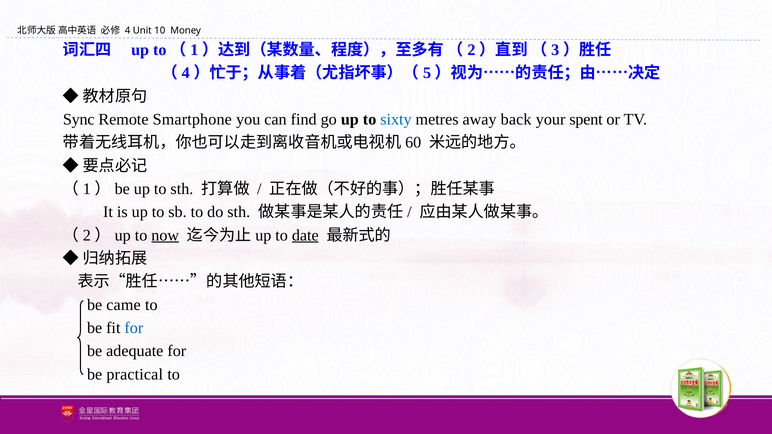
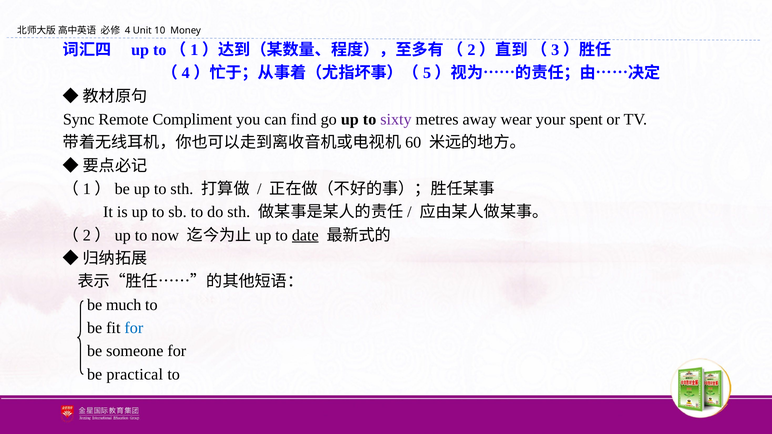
Smartphone: Smartphone -> Compliment (192, 120)
sixty colour: blue -> purple (396, 120)
back: back -> wear (516, 120)
now underline: present -> none (165, 235)
came: came -> much (124, 305)
adequate: adequate -> someone (135, 351)
